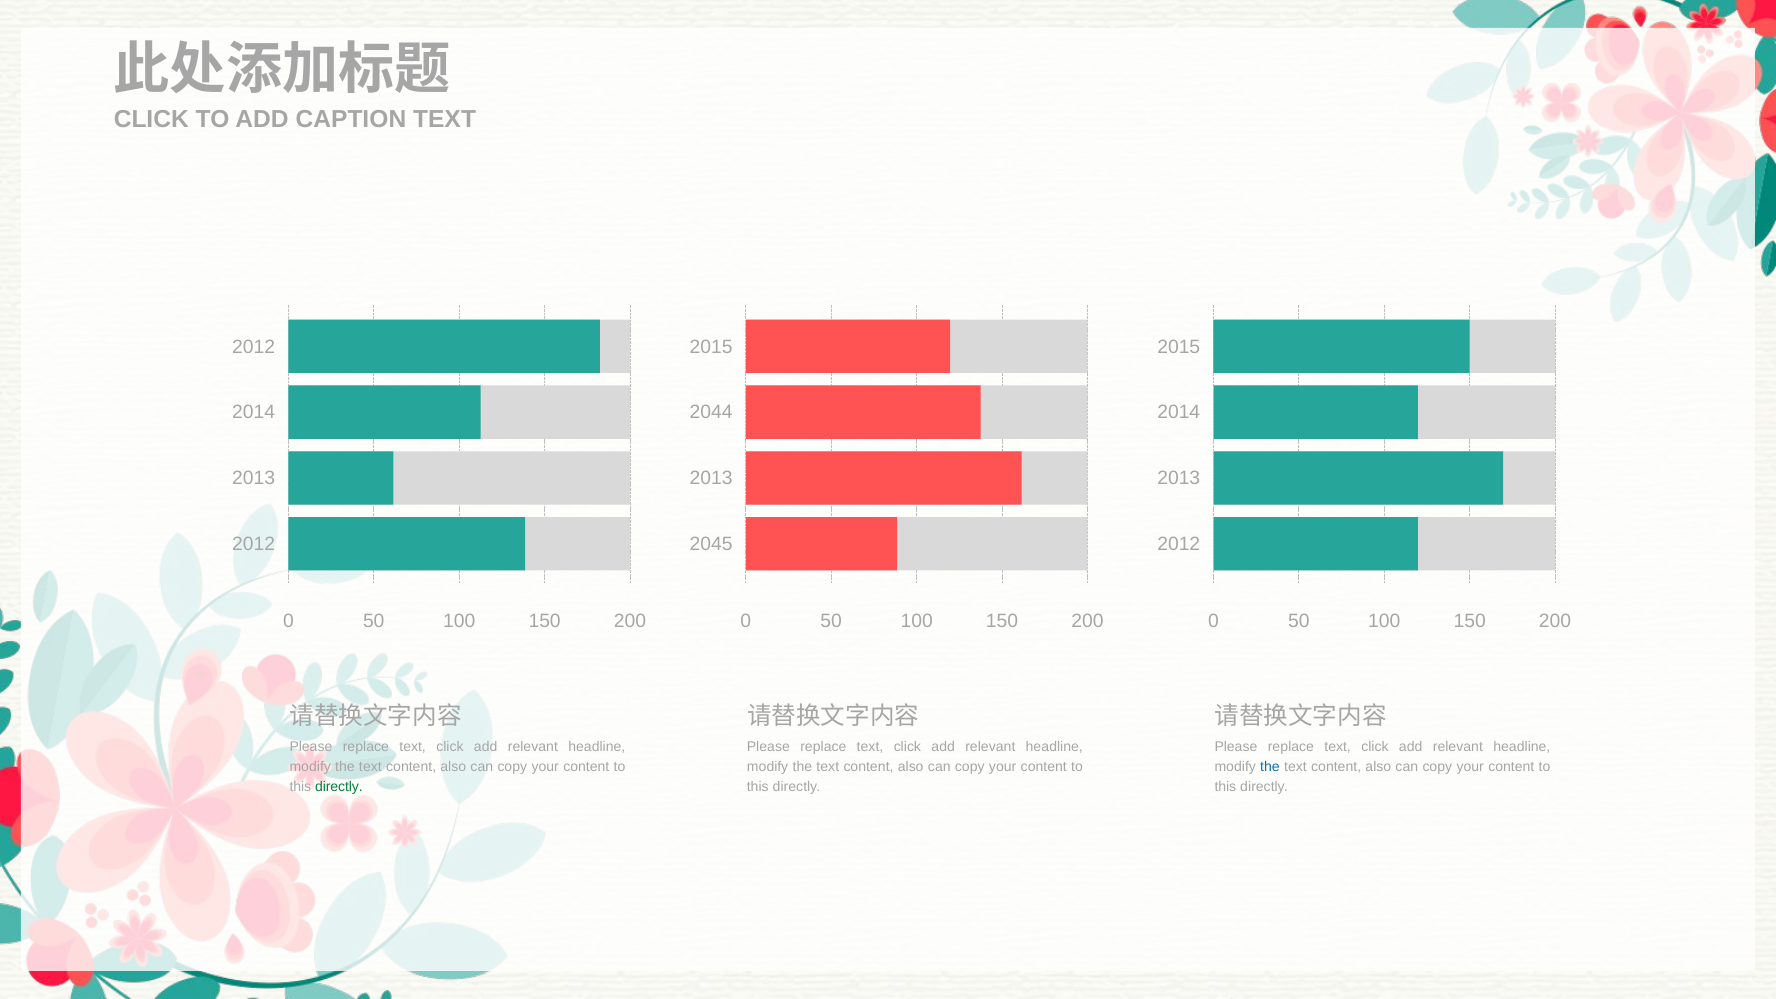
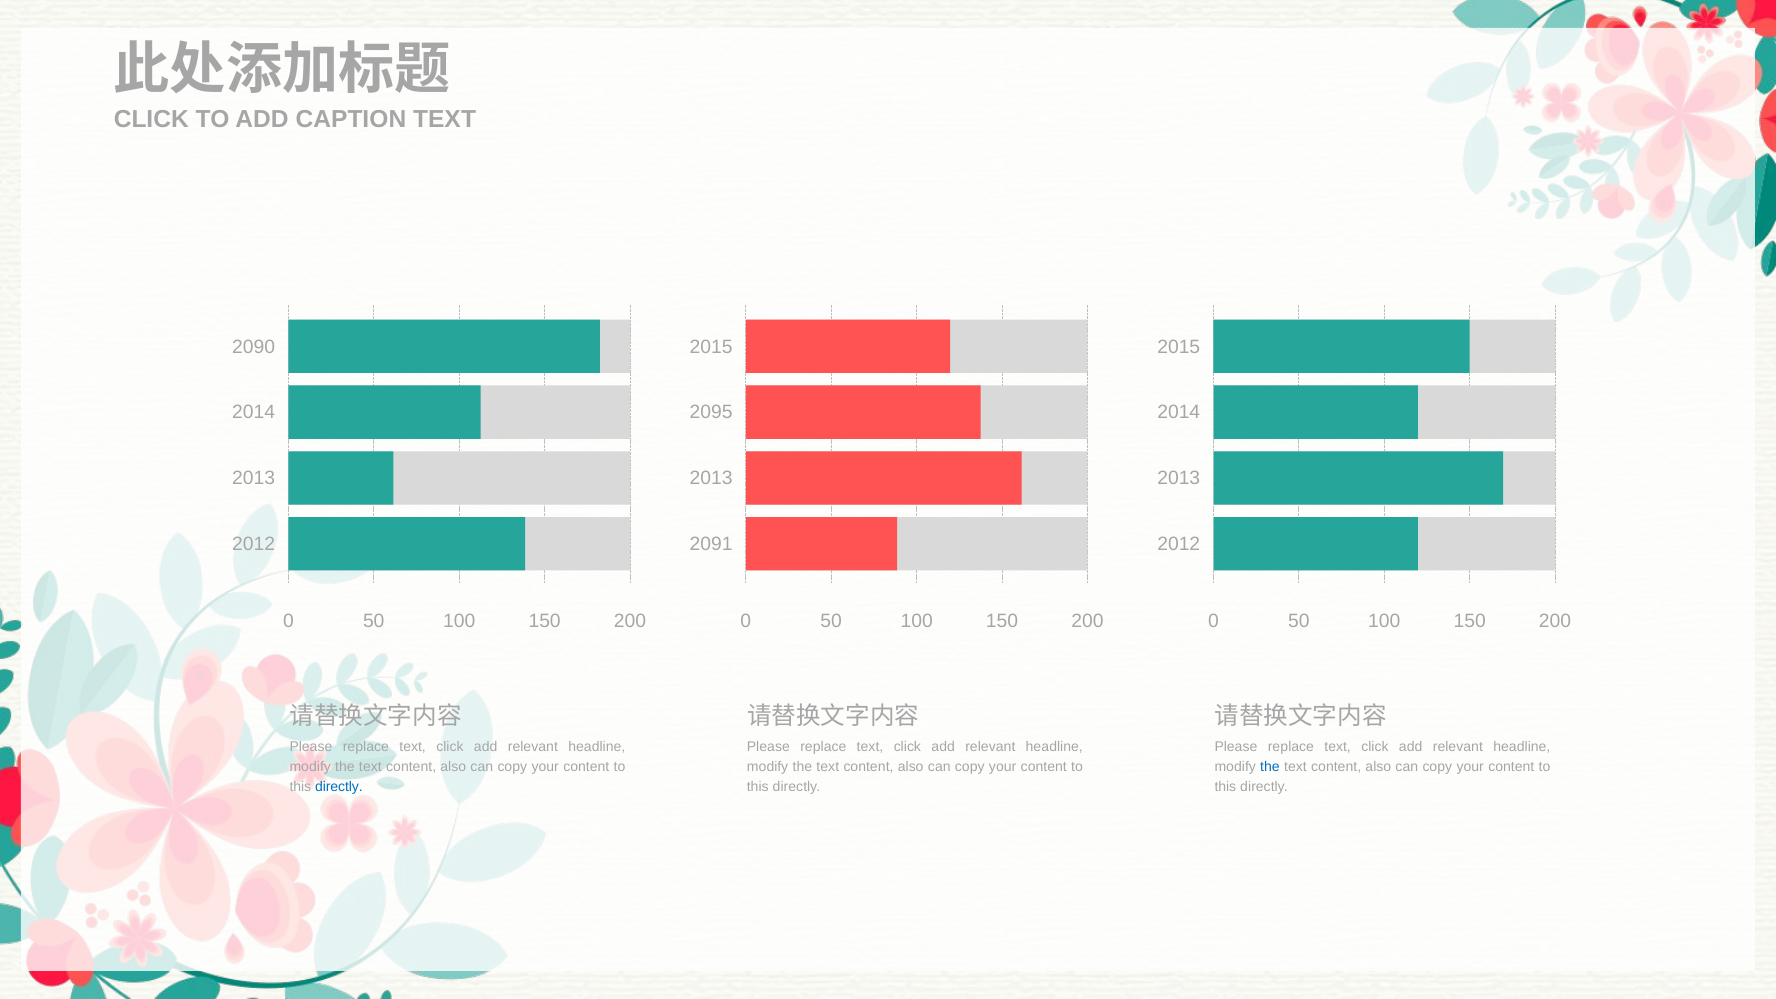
2012: 2012 -> 2090 (254, 347)
2044: 2044 -> 2095 (711, 413)
2045: 2045 -> 2091 (711, 544)
directly colour: green -> blue (339, 787)
